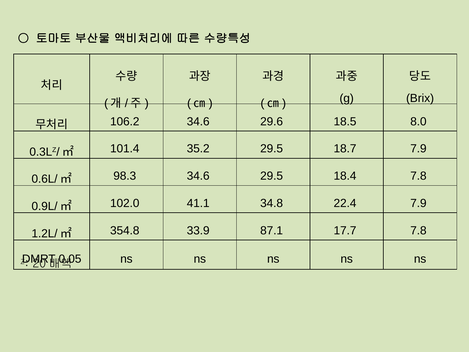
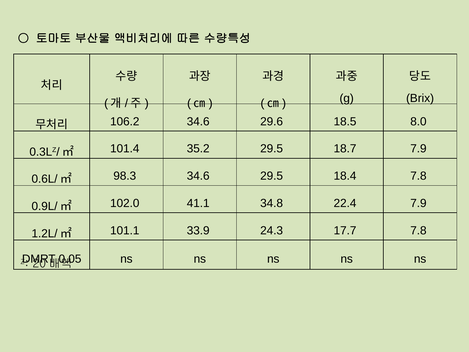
354.8: 354.8 -> 101.1 (125, 230)
87.1: 87.1 -> 24.3 (272, 230)
